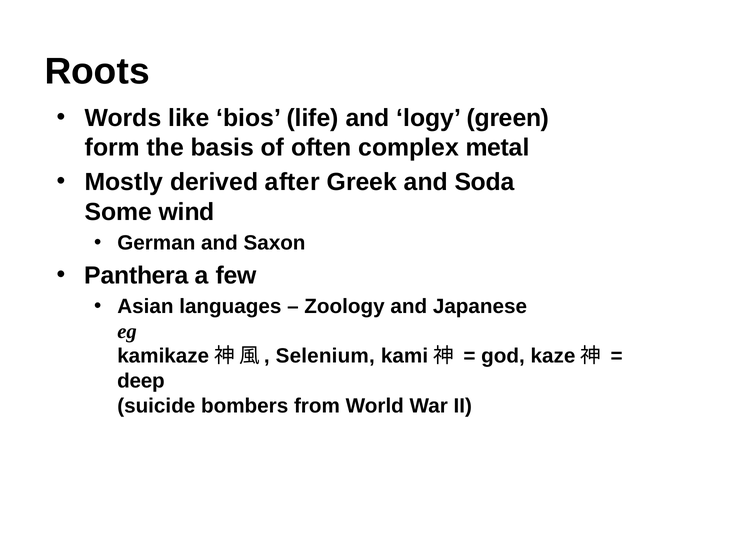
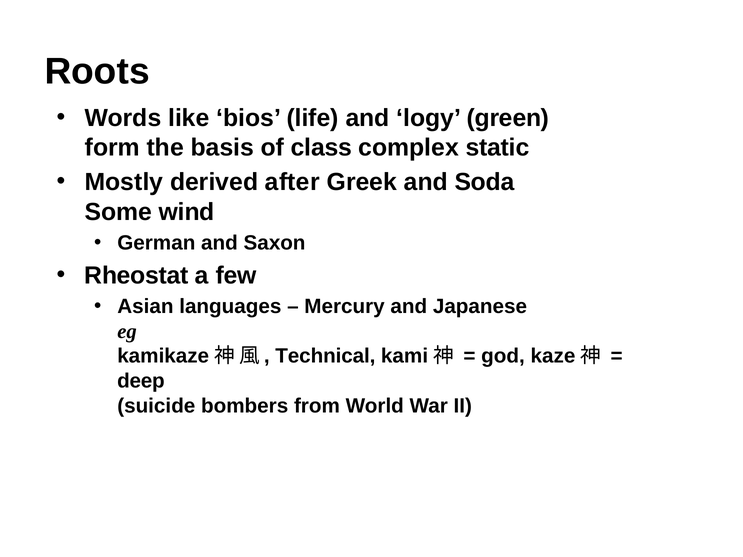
often: often -> class (321, 148)
metal: metal -> static (498, 148)
Panthera: Panthera -> Rheostat (137, 276)
Zoology: Zoology -> Mercury (345, 307)
Selenium: Selenium -> Technical (325, 356)
